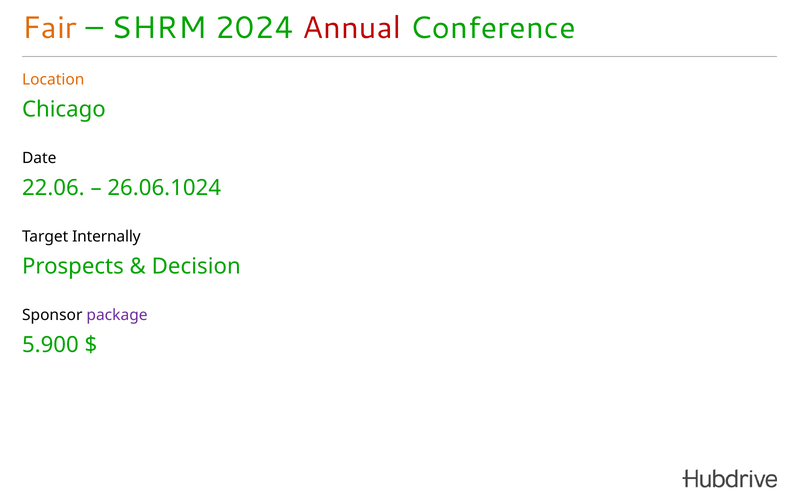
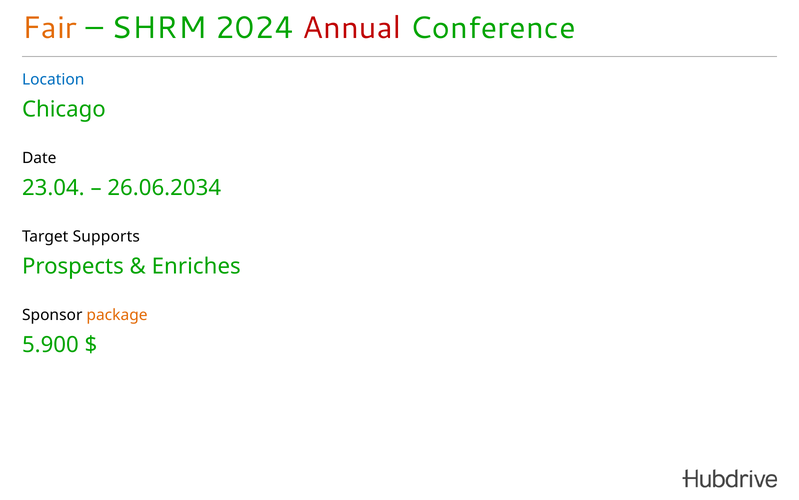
Location colour: orange -> blue (53, 80)
22.06: 22.06 -> 23.04 (53, 188)
26.06.1024: 26.06.1024 -> 26.06.2034 (164, 188)
Internally: Internally -> Supports (106, 236)
Decision: Decision -> Enriches (196, 266)
package colour: purple -> orange (117, 315)
